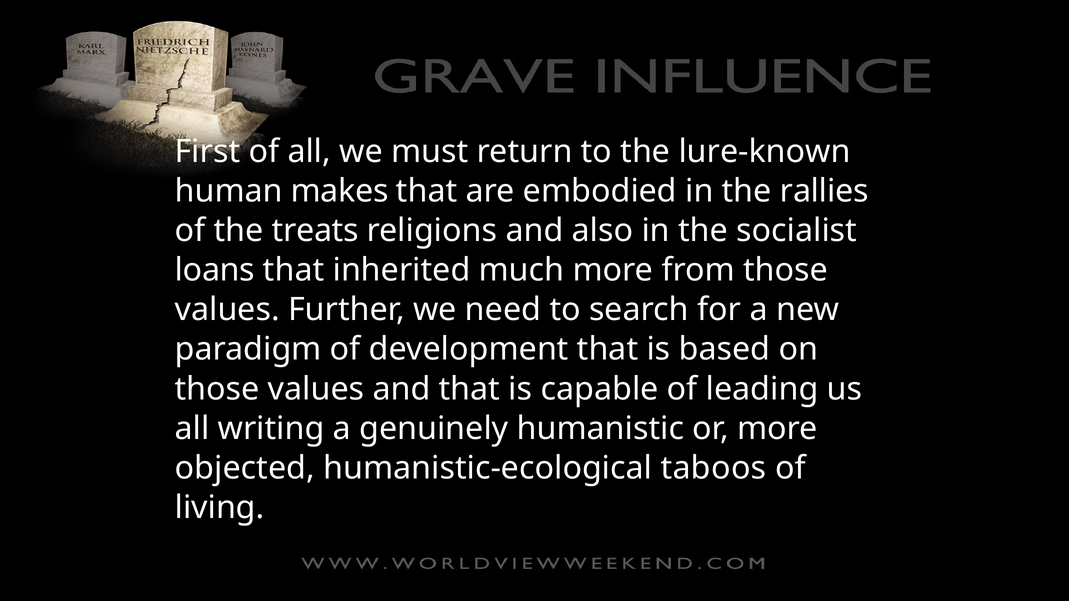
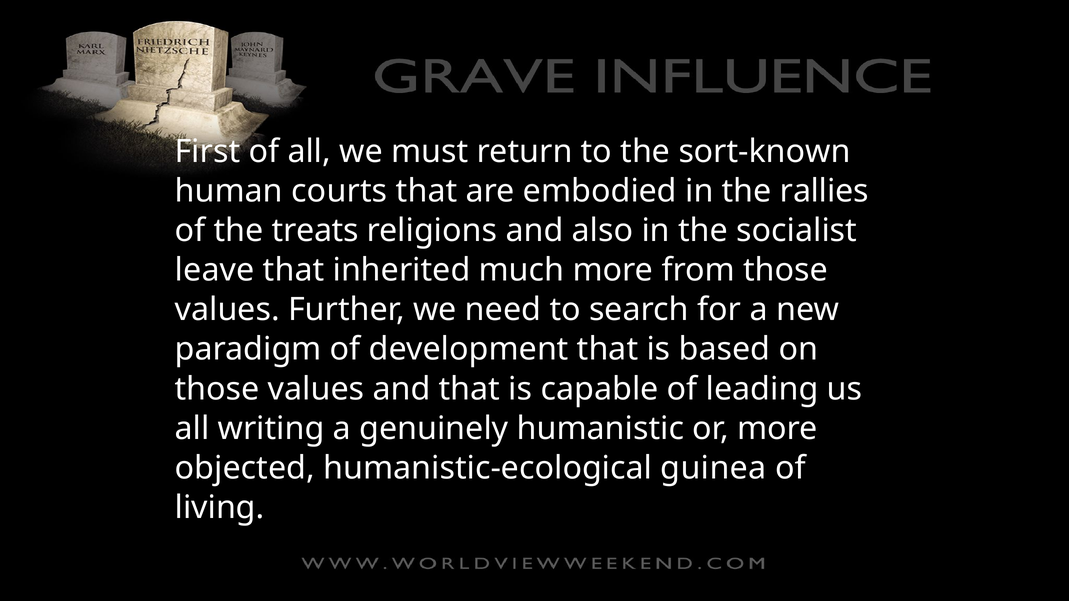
lure-known: lure-known -> sort-known (765, 152)
makes: makes -> courts (339, 191)
loans: loans -> leave (215, 270)
taboos: taboos -> guinea (713, 468)
